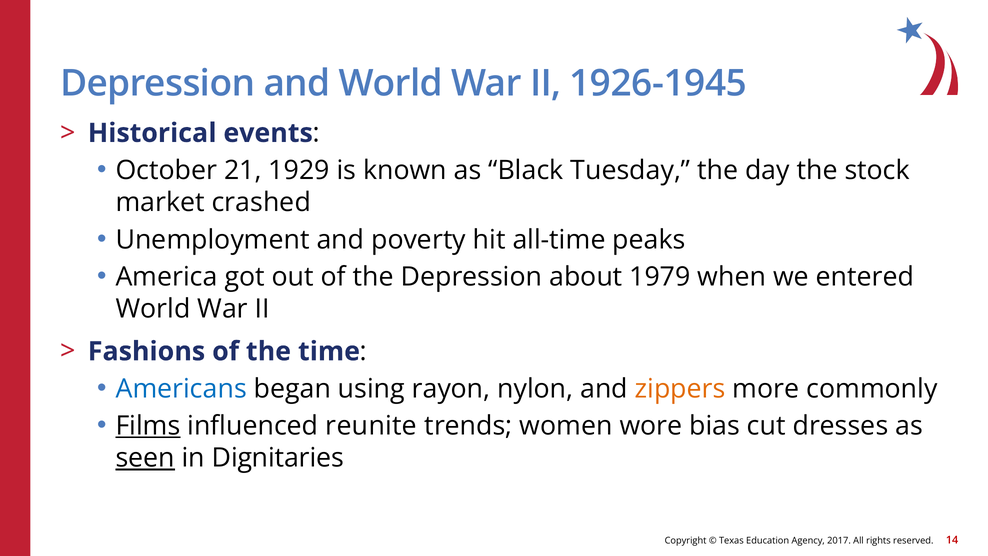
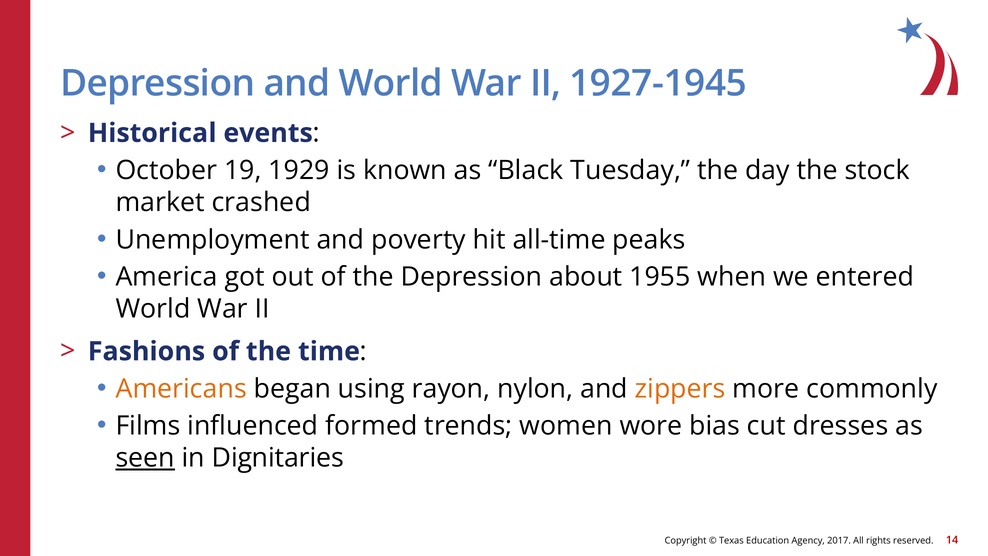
1926-1945: 1926-1945 -> 1927-1945 (658, 84)
21: 21 -> 19 (243, 170)
1979: 1979 -> 1955 (660, 277)
Americans colour: blue -> orange (181, 389)
Films underline: present -> none (148, 426)
reunite: reunite -> formed (371, 426)
